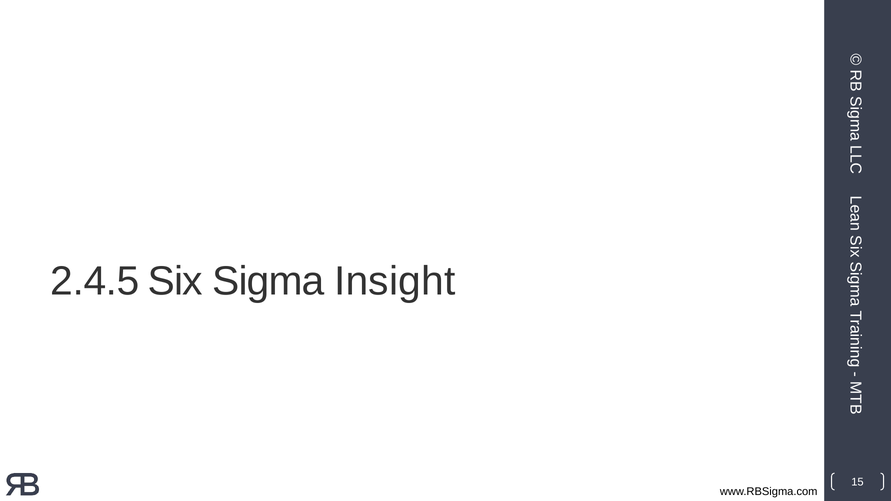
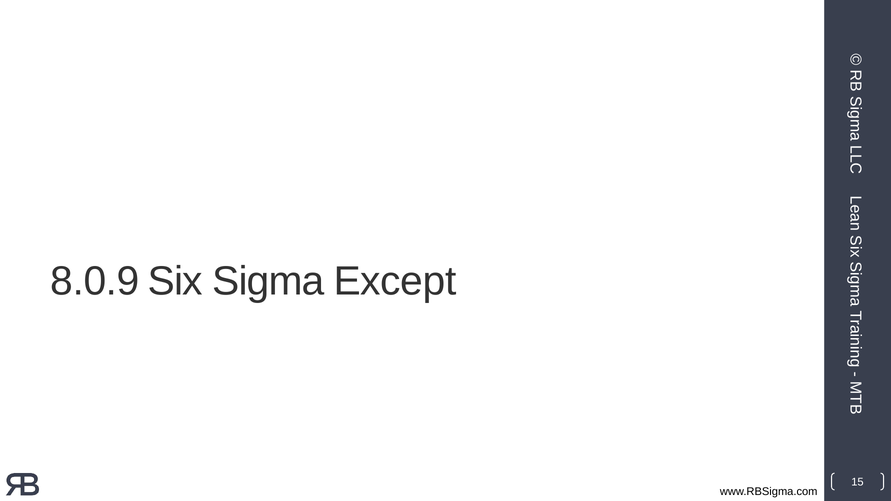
2.4.5: 2.4.5 -> 8.0.9 (95, 281)
Insight: Insight -> Except (395, 281)
